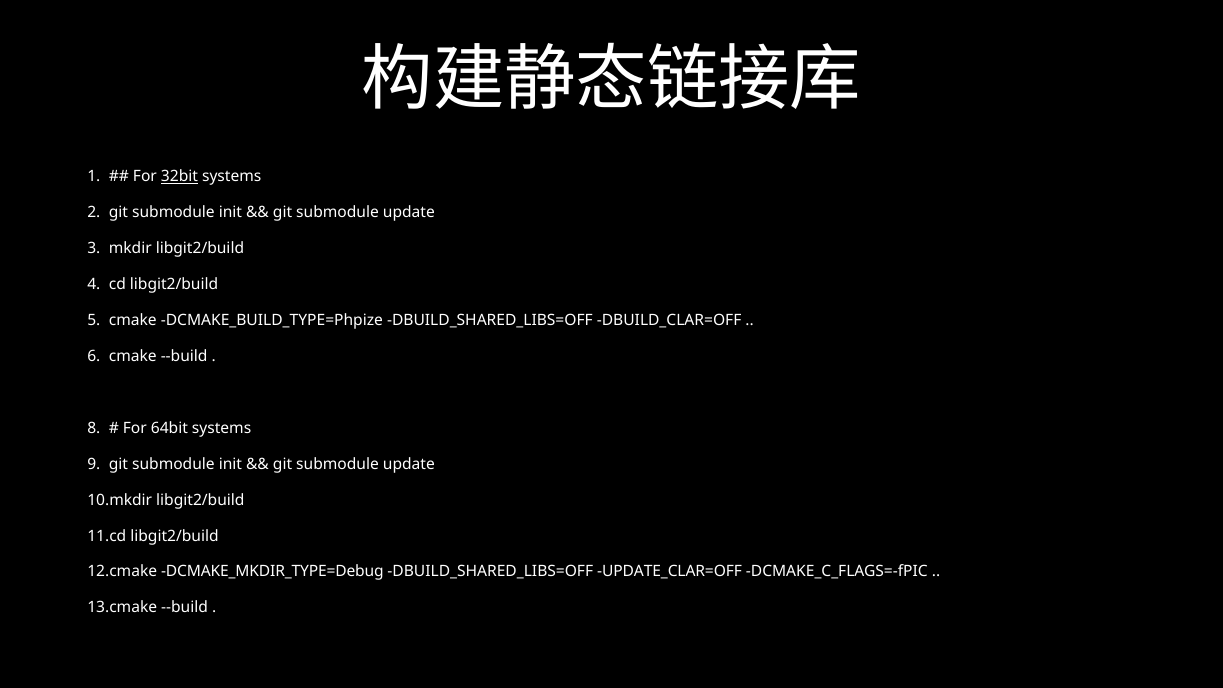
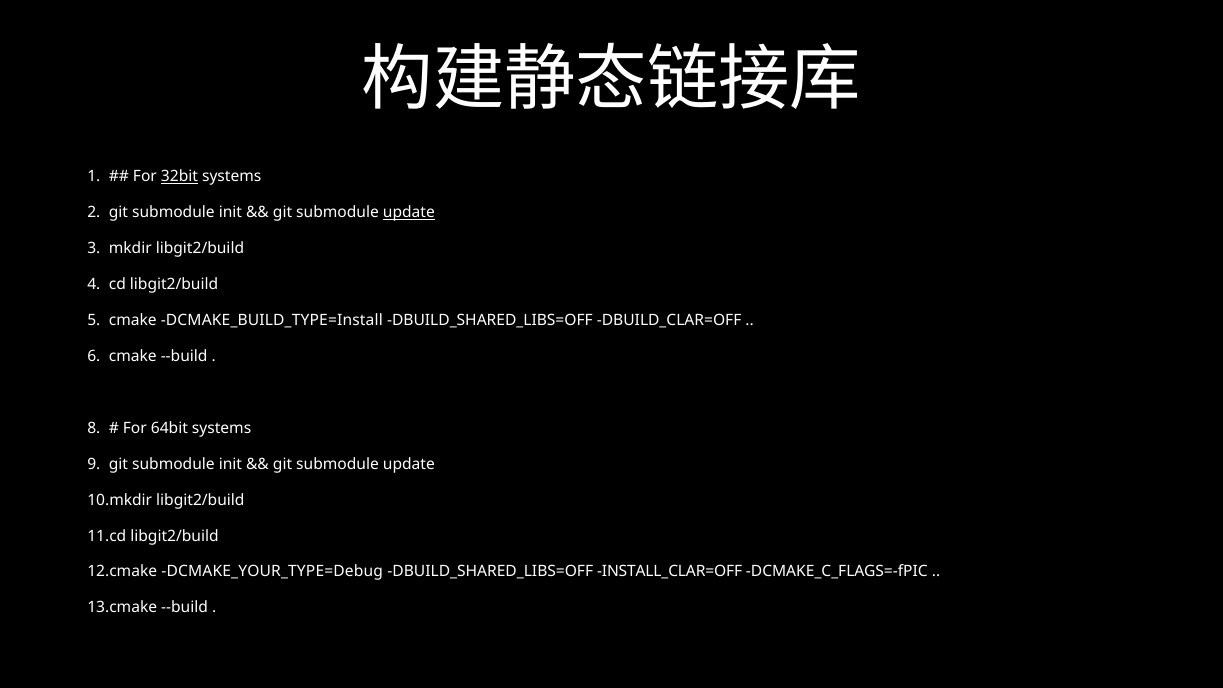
update underline: none -> present (409, 213)
DCMAKE_BUILD_TYPE=Phpize: DCMAKE_BUILD_TYPE=Phpize -> DCMAKE_BUILD_TYPE=Install (272, 320)
DCMAKE_MKDIR_TYPE=Debug: DCMAKE_MKDIR_TYPE=Debug -> DCMAKE_YOUR_TYPE=Debug (272, 572)
UPDATE_CLAR=OFF: UPDATE_CLAR=OFF -> INSTALL_CLAR=OFF (670, 572)
